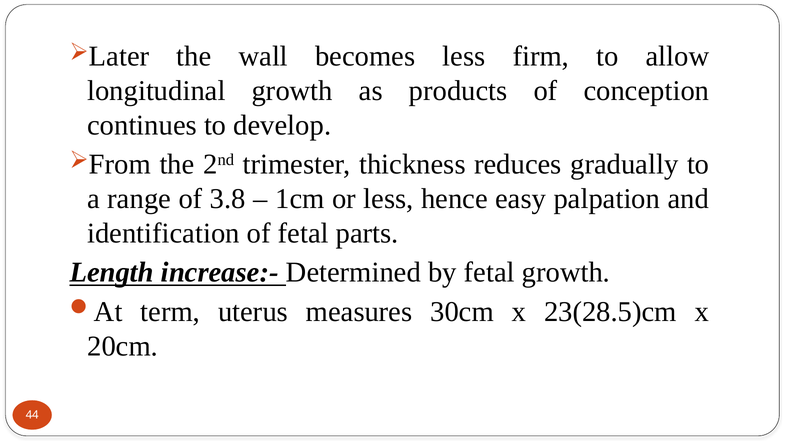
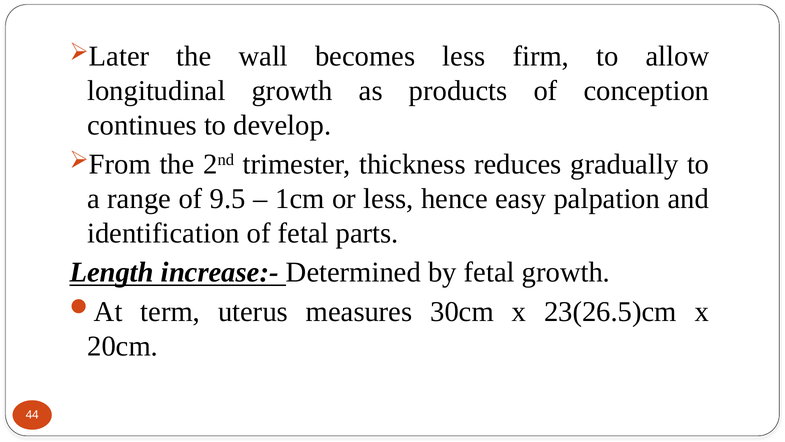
3.8: 3.8 -> 9.5 (228, 199)
23(28.5)cm: 23(28.5)cm -> 23(26.5)cm (610, 311)
